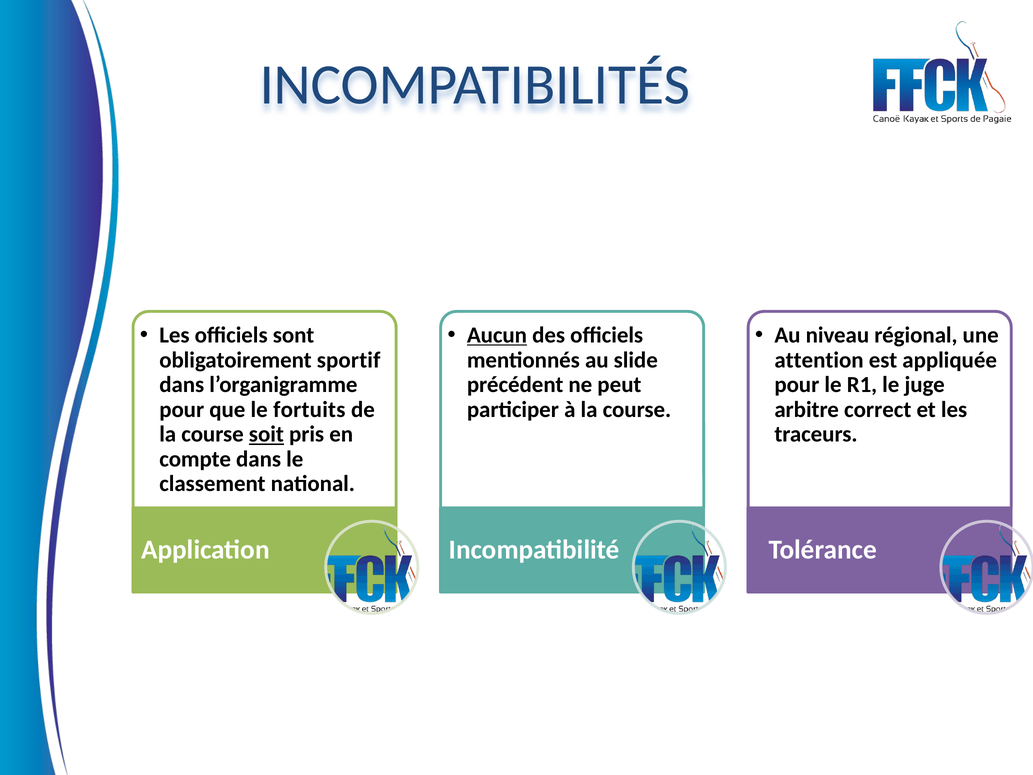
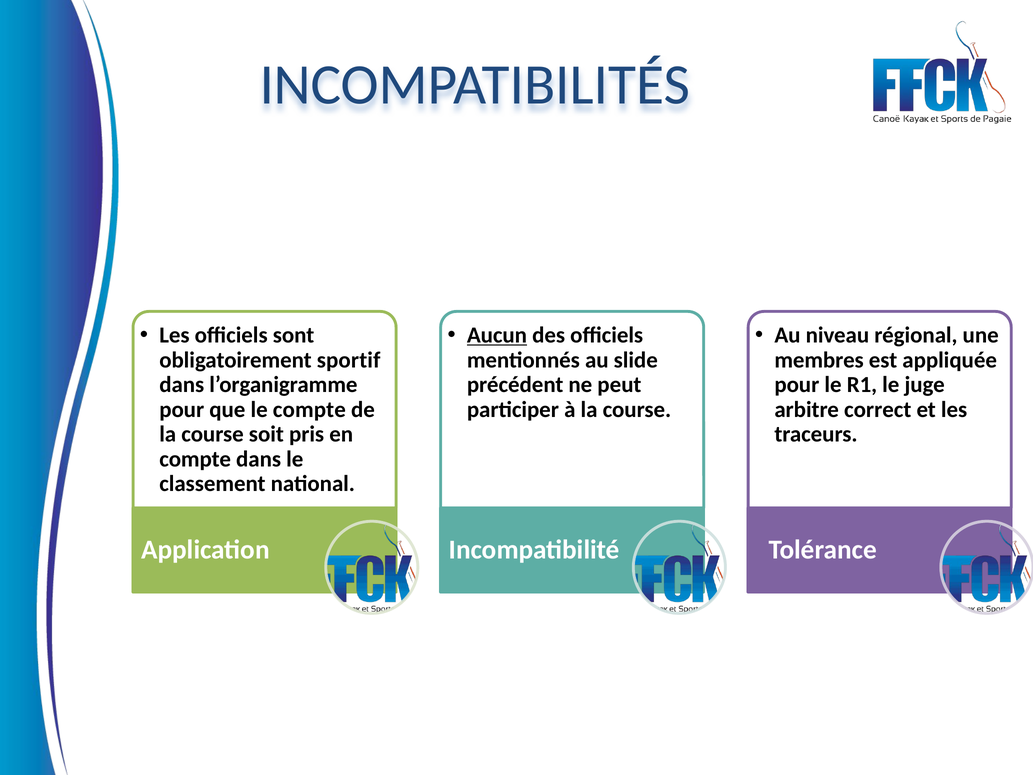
attention: attention -> membres (819, 360)
le fortuits: fortuits -> compte (309, 409)
soit underline: present -> none (266, 434)
